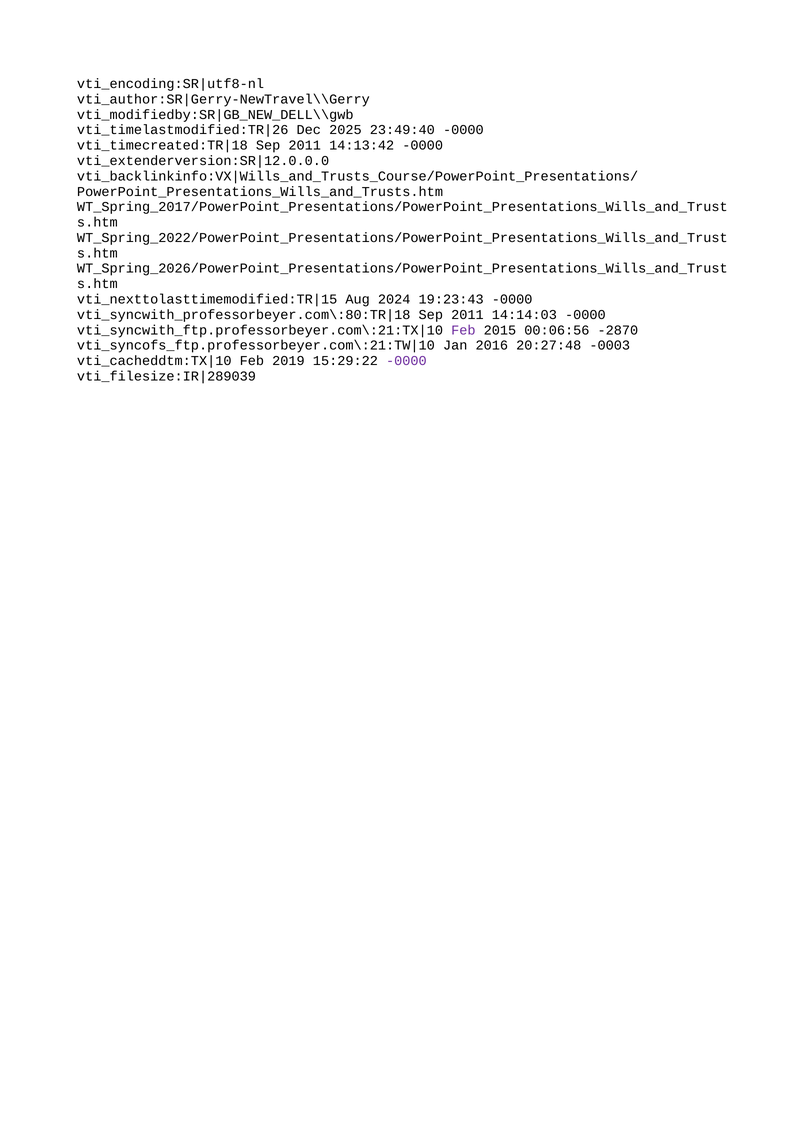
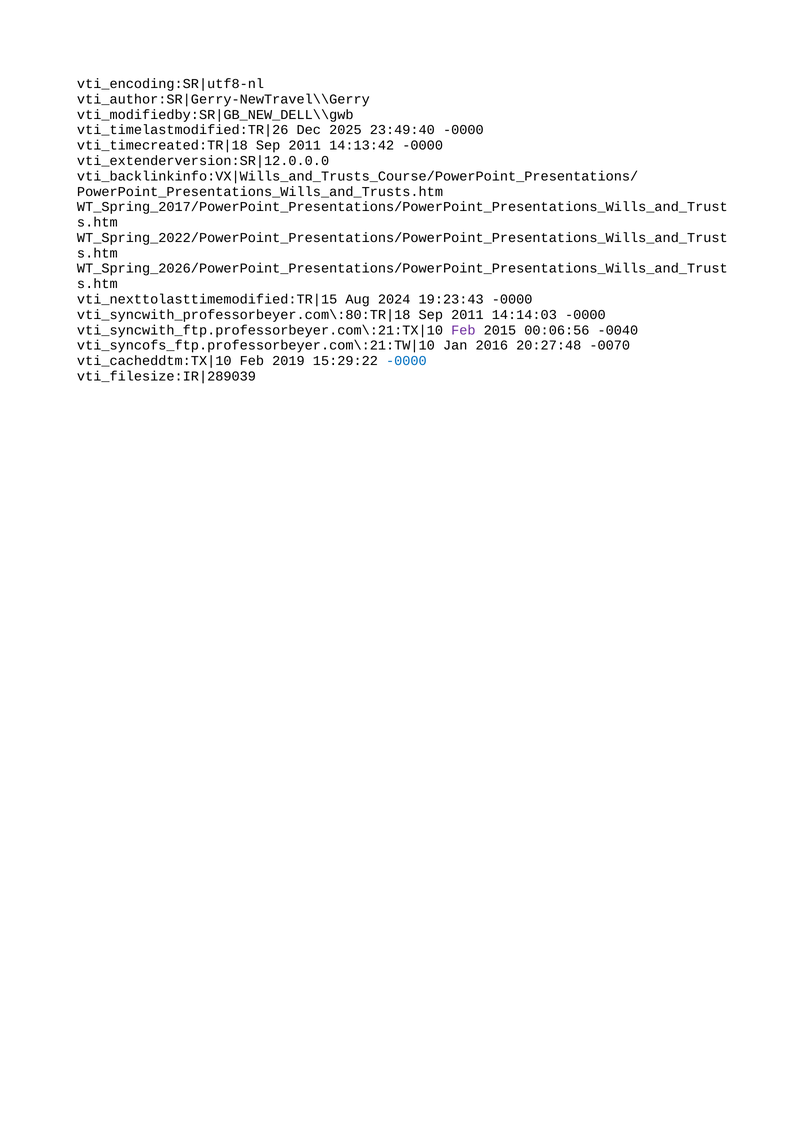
-2870: -2870 -> -0040 (618, 330)
-0003: -0003 -> -0070 (610, 345)
-0000 colour: purple -> blue (406, 361)
